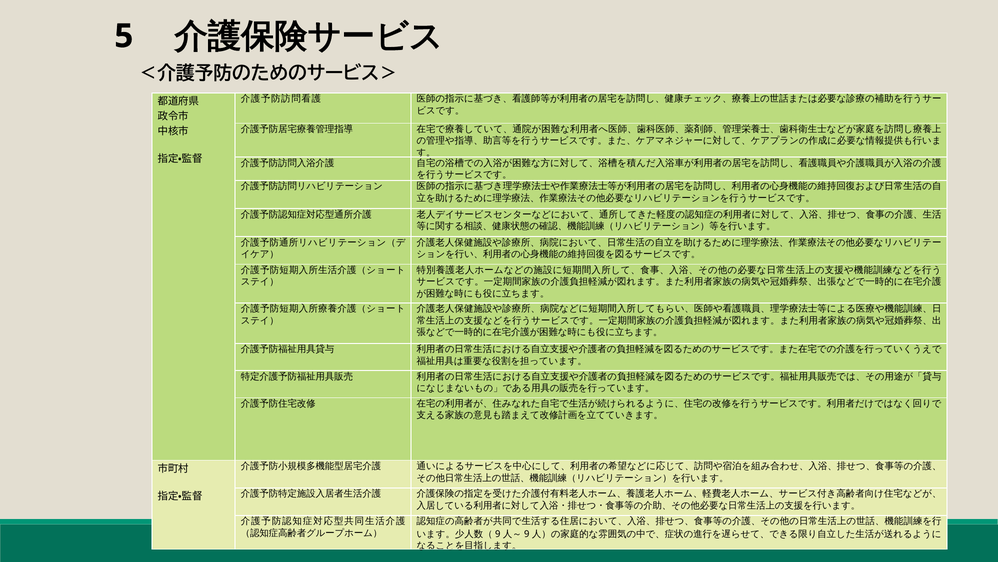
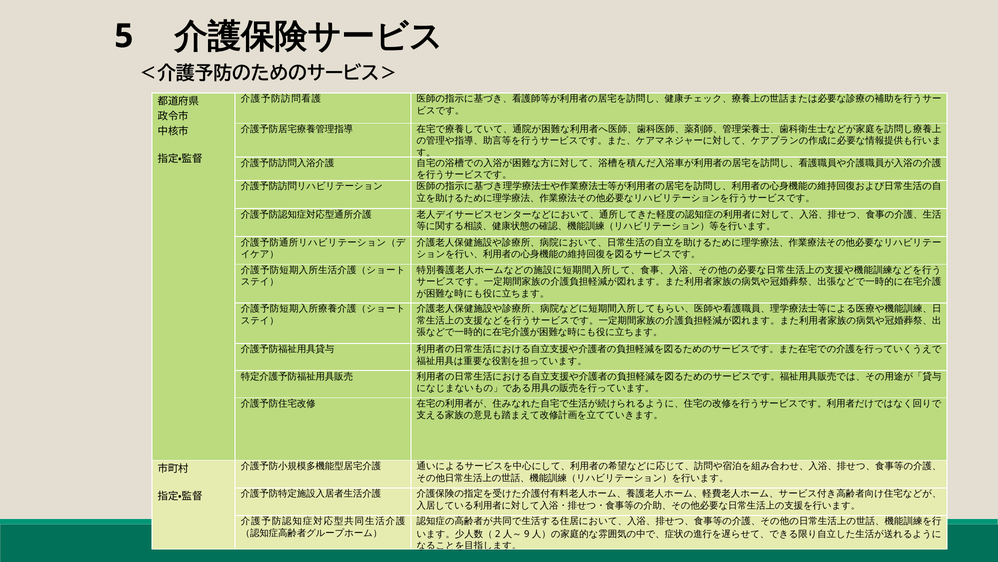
9: 9 -> 2 (498, 533)
